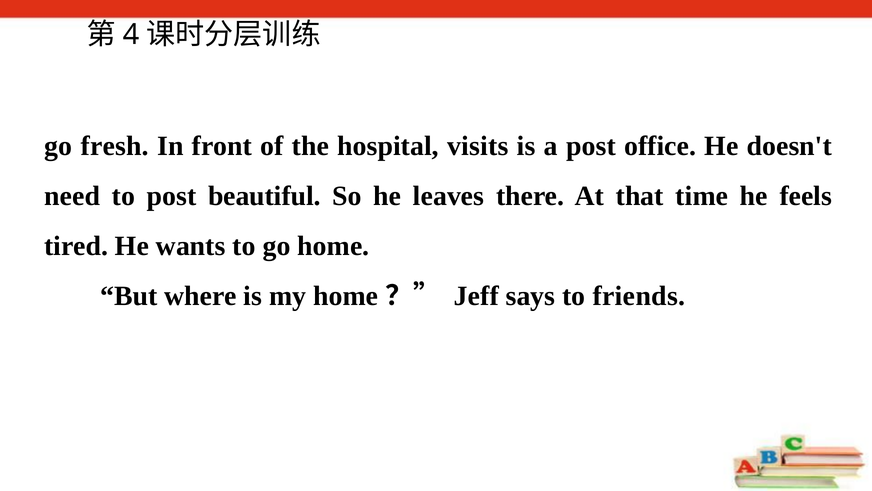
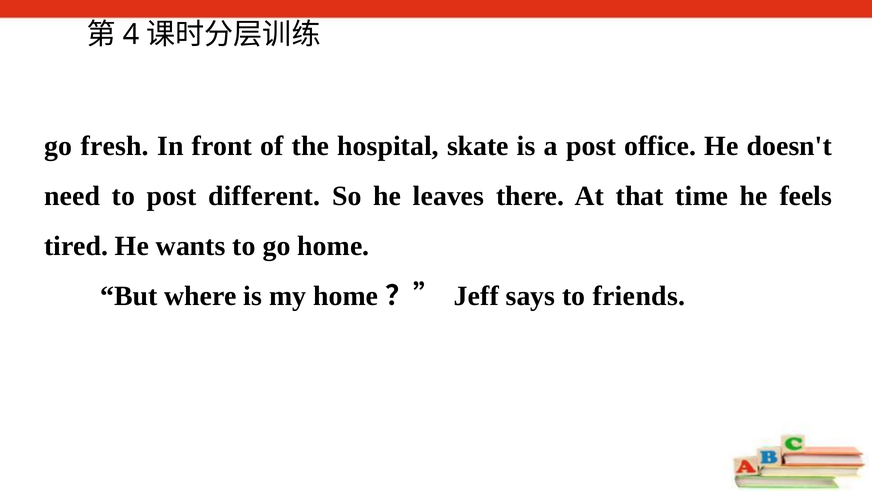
visits: visits -> skate (478, 146)
beautiful: beautiful -> different (264, 196)
